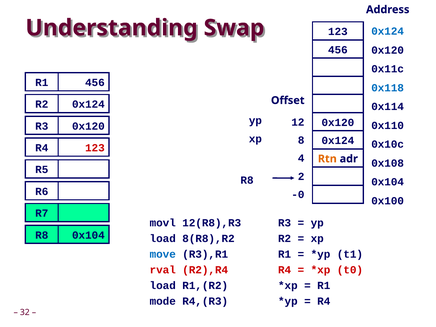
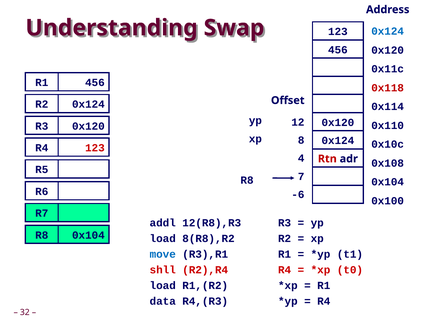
0x118 colour: blue -> red (388, 88)
Rtn colour: orange -> red (327, 159)
2: 2 -> 7 (301, 177)
-0: -0 -> -6 (298, 195)
movl: movl -> addl (163, 223)
rval: rval -> shll (163, 270)
mode: mode -> data (163, 301)
